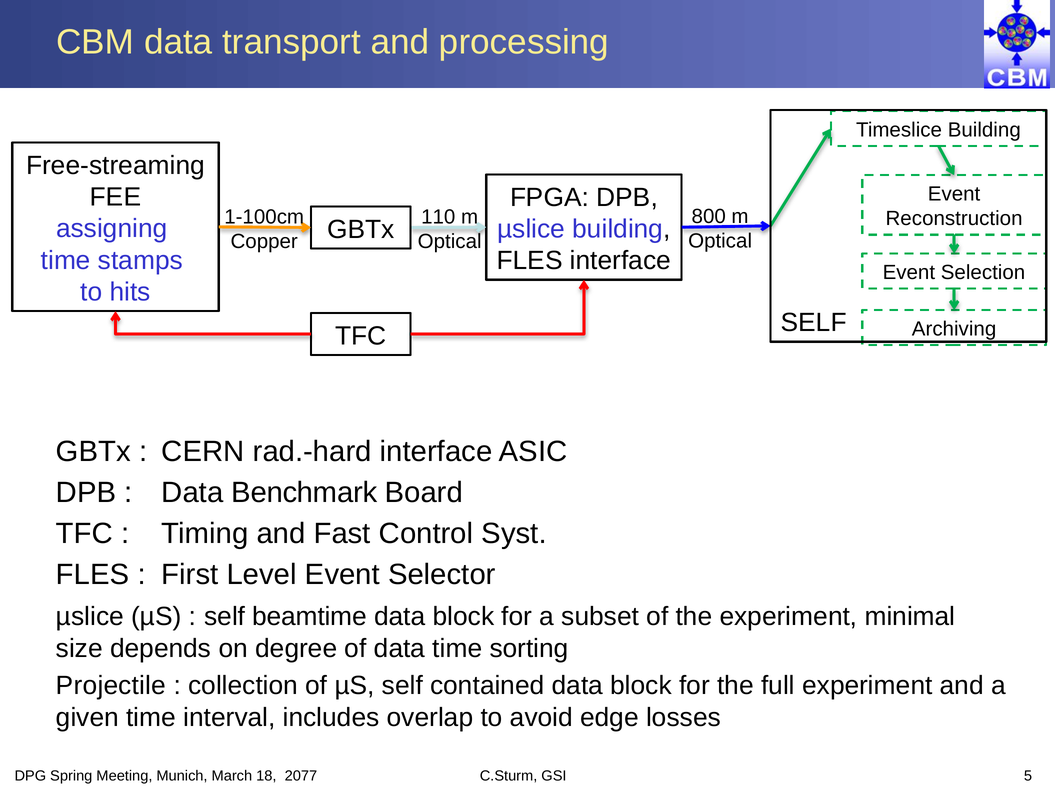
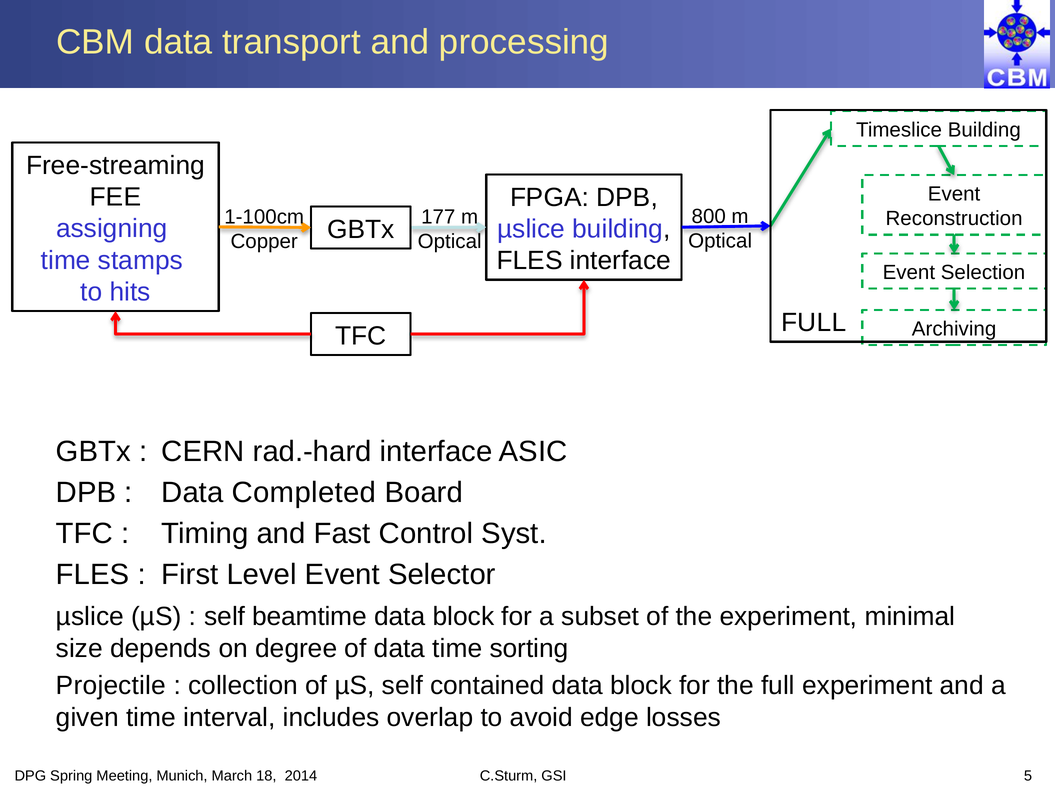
110: 110 -> 177 (438, 217)
SELF: SELF -> FULL (814, 323)
Benchmark: Benchmark -> Completed (304, 493)
2077: 2077 -> 2014 (301, 776)
